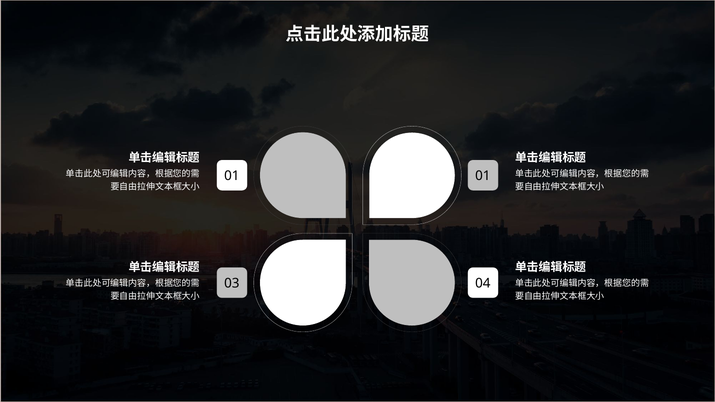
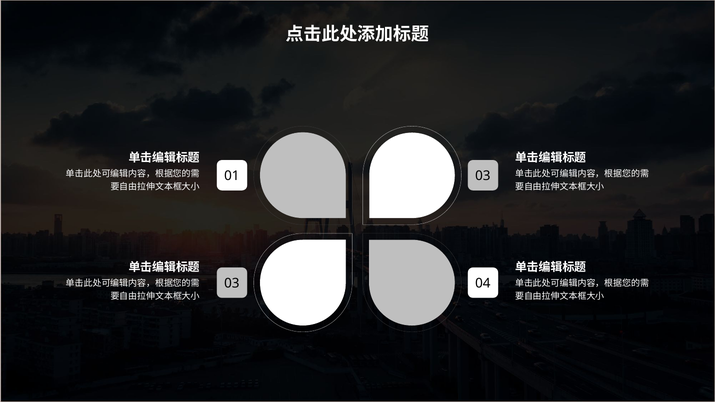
01 01: 01 -> 03 (483, 176)
